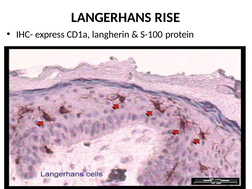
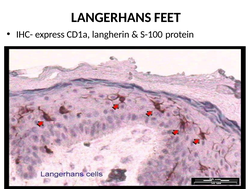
RISE: RISE -> FEET (167, 18)
